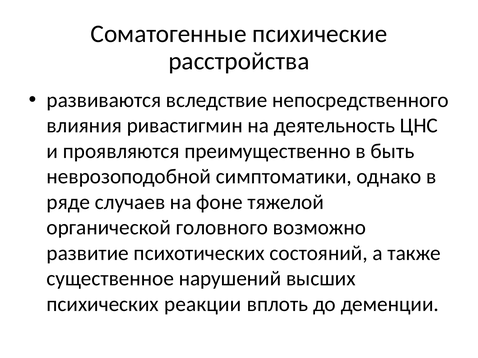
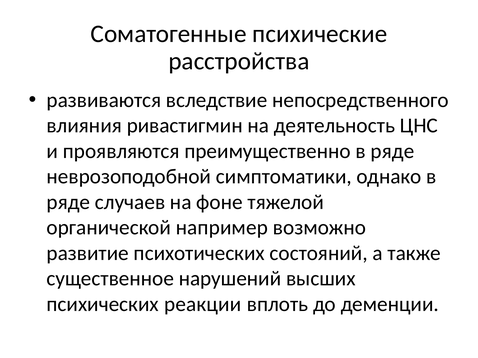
преимущественно в быть: быть -> ряде (392, 151)
головного: головного -> например (222, 228)
